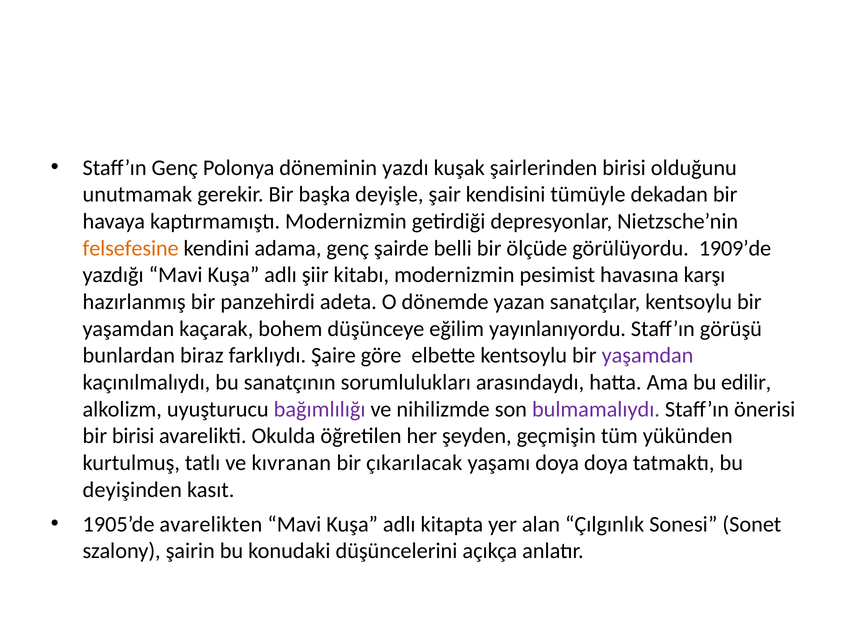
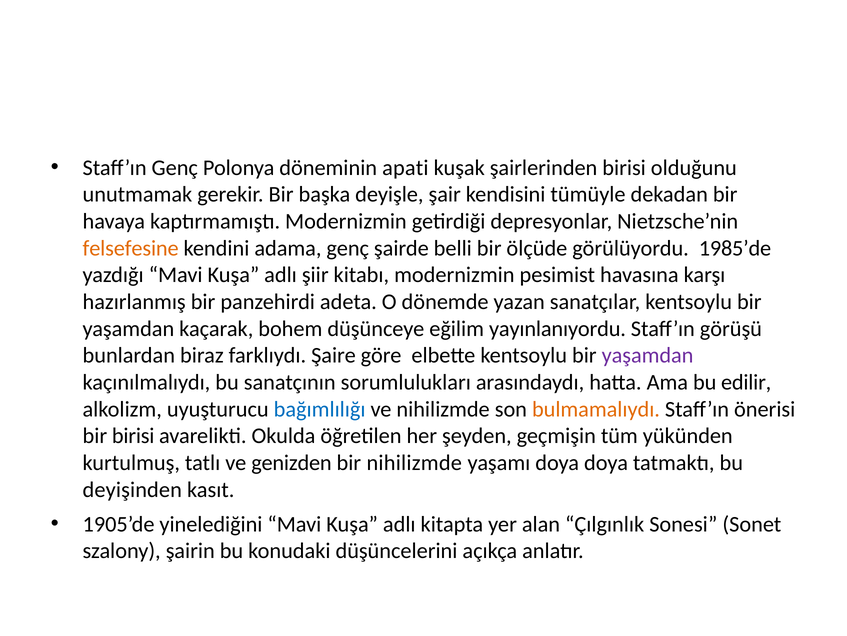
yazdı: yazdı -> apati (405, 167)
1909’de: 1909’de -> 1985’de (735, 248)
bağımlılığı colour: purple -> blue (320, 409)
bulmamalıydı colour: purple -> orange (596, 409)
kıvranan: kıvranan -> genizden (291, 462)
bir çıkarılacak: çıkarılacak -> nihilizmde (414, 462)
avarelikten: avarelikten -> yinelediğini (211, 524)
